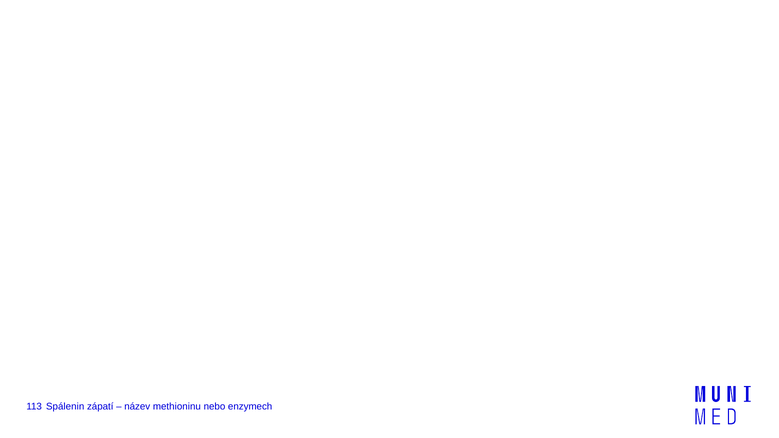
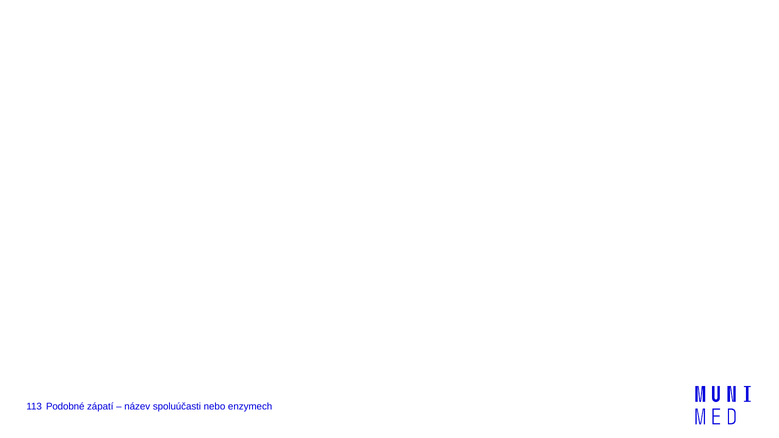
Spálenin: Spálenin -> Podobné (65, 407)
methioninu: methioninu -> spoluúčasti (177, 407)
